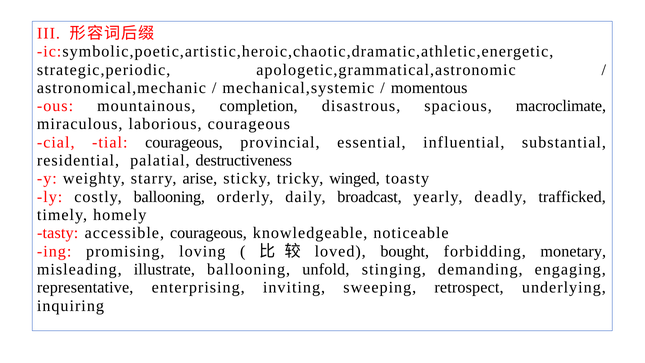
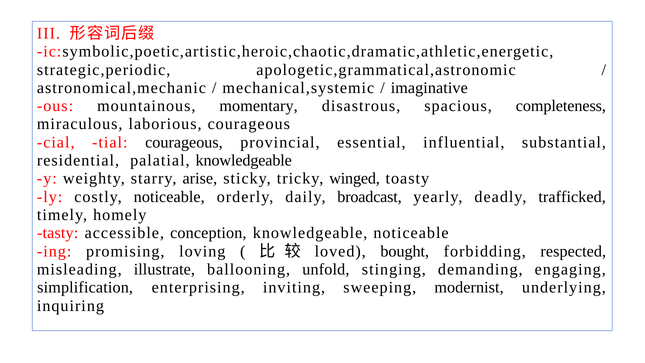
momentous: momentous -> imaginative (429, 88)
completion: completion -> momentary (259, 106)
macroclimate: macroclimate -> completeness (561, 106)
palatial destructiveness: destructiveness -> knowledgeable (244, 160)
costly ballooning: ballooning -> noticeable (169, 197)
accessible courageous: courageous -> conception (208, 233)
monetary: monetary -> respected (573, 251)
representative: representative -> simplification (85, 287)
retrospect: retrospect -> modernist (469, 287)
